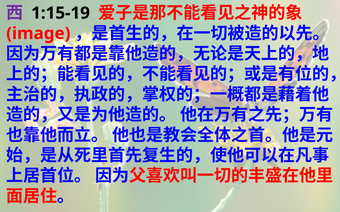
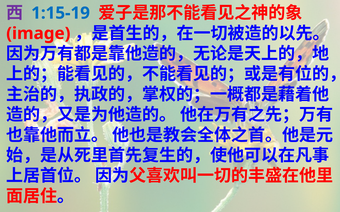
1:15-19 colour: black -> blue (61, 13)
